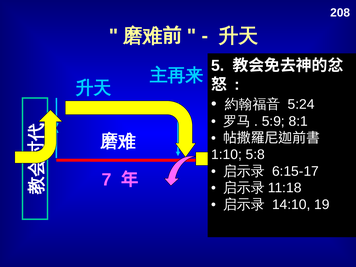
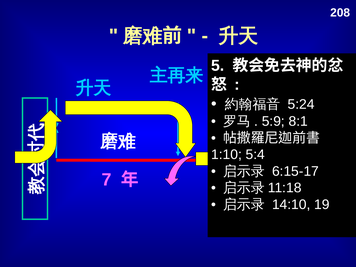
5:8: 5:8 -> 5:4 (255, 155)
